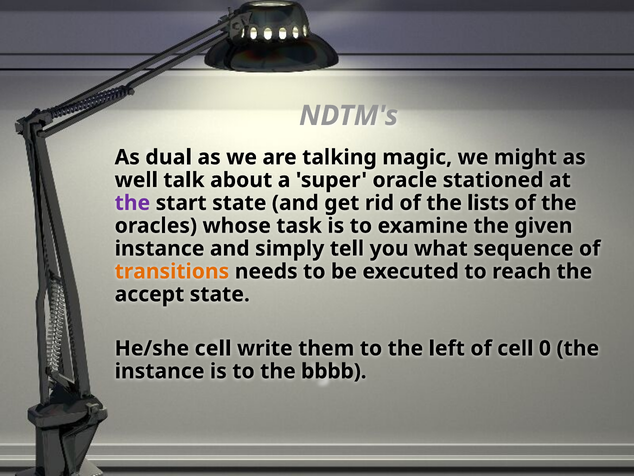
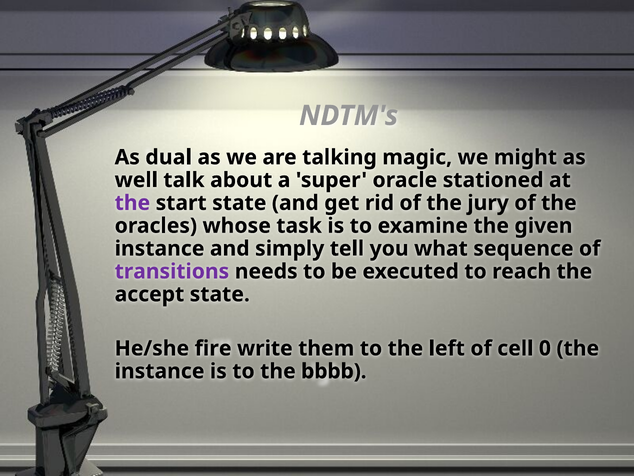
lists: lists -> jury (488, 203)
transitions colour: orange -> purple (172, 271)
He/she cell: cell -> fire (213, 348)
